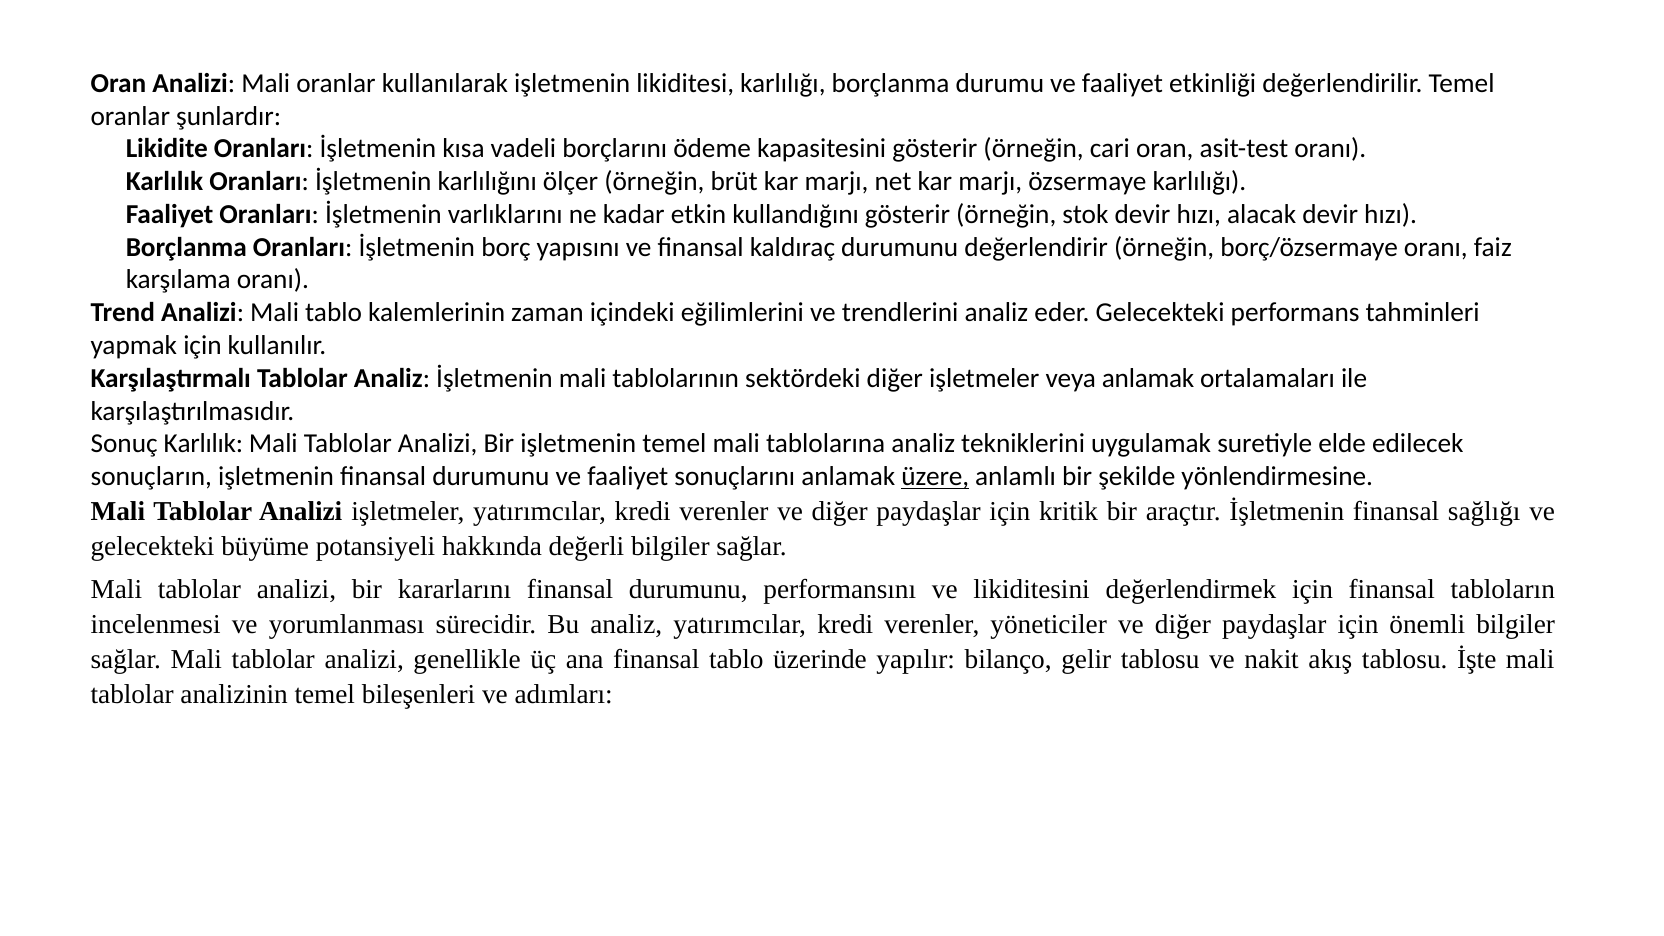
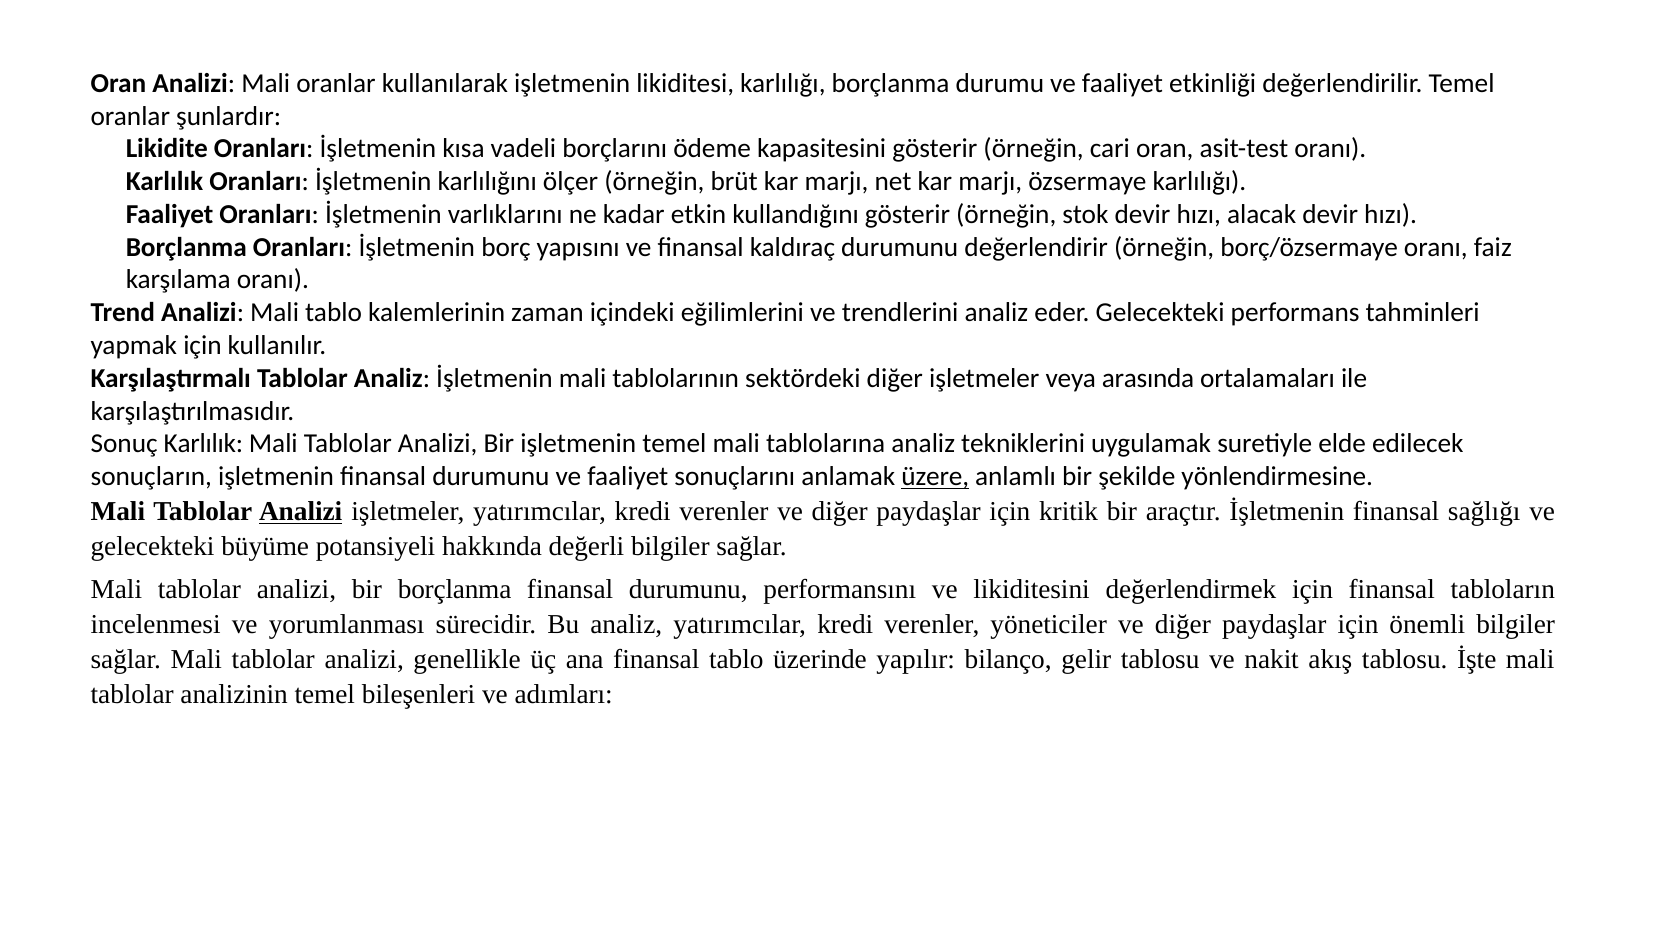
veya anlamak: anlamak -> arasında (1148, 378)
Analizi underline: none -> present (301, 512)
bir kararlarını: kararlarını -> borçlanma (455, 590)
